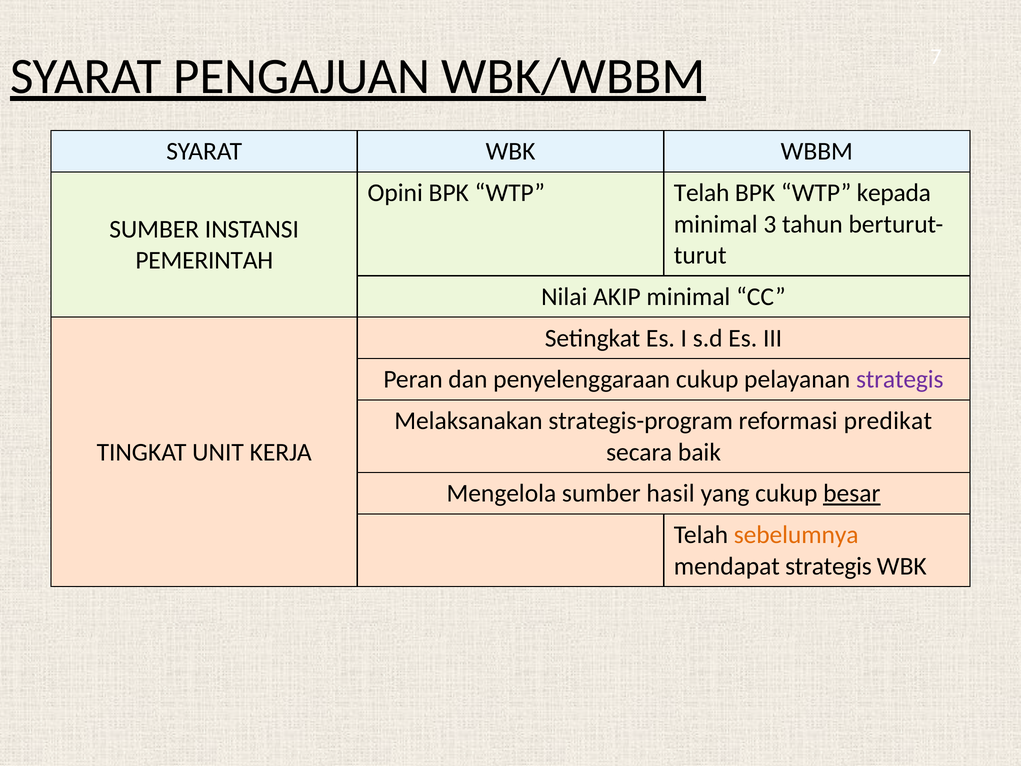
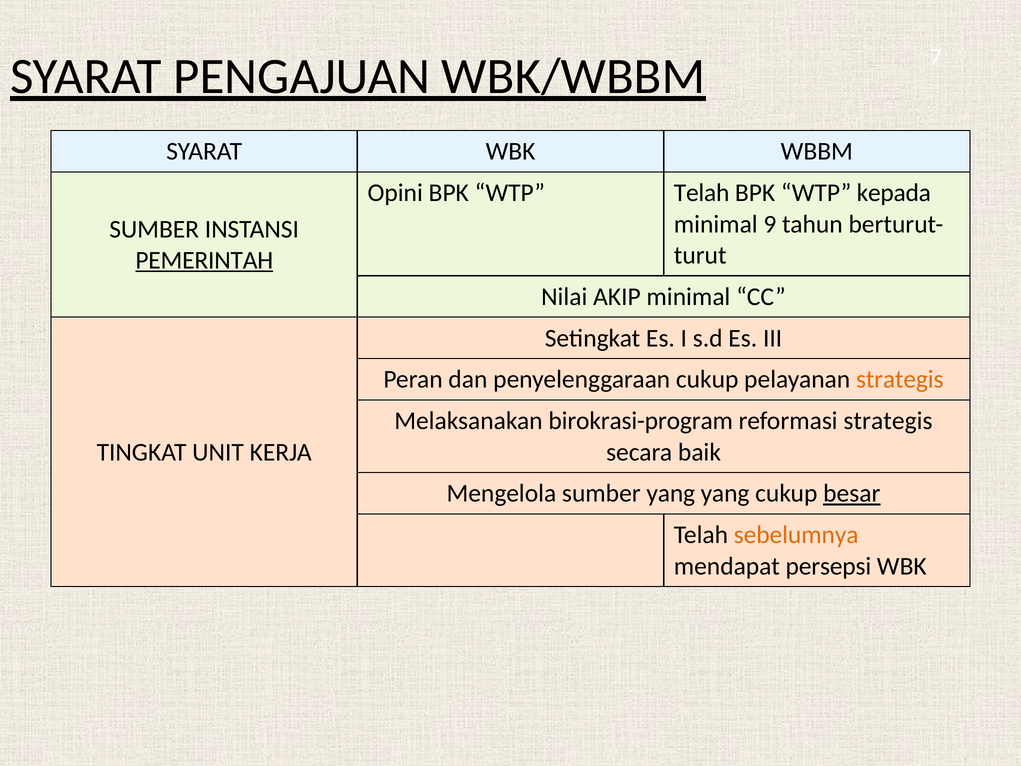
3: 3 -> 9 (770, 224)
PEMERINTAH underline: none -> present (204, 260)
strategis colour: purple -> orange (900, 379)
strategis-program: strategis-program -> birokrasi-program (641, 421)
reformasi predikat: predikat -> strategis (888, 421)
sumber hasil: hasil -> yang (671, 493)
mendapat strategis: strategis -> persepsi (828, 566)
